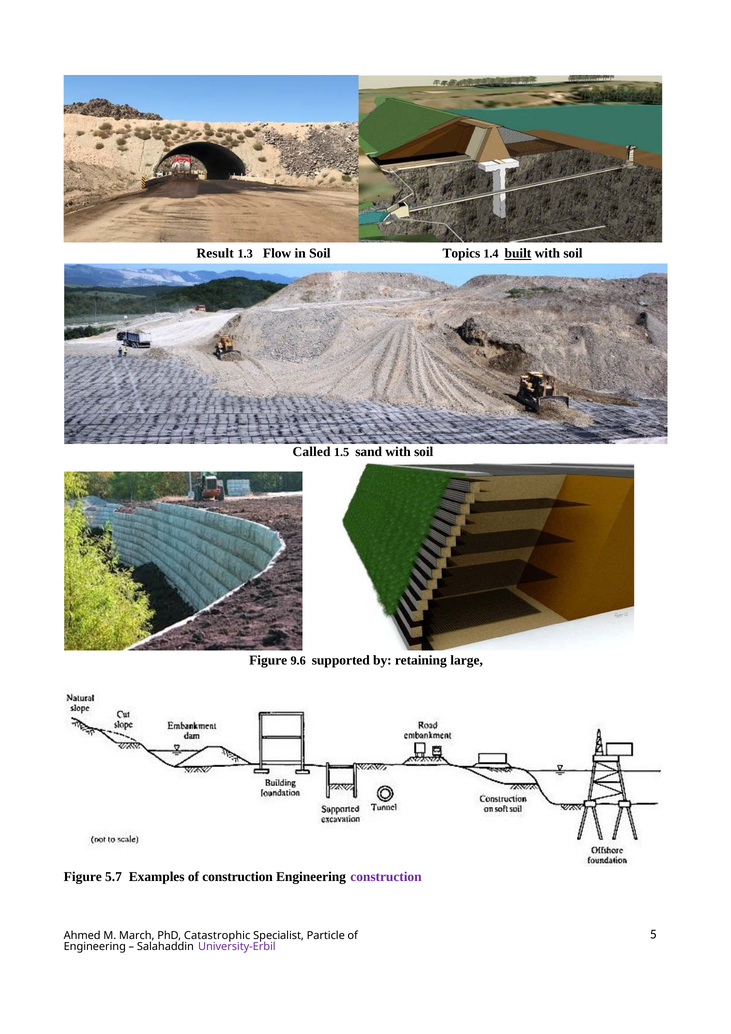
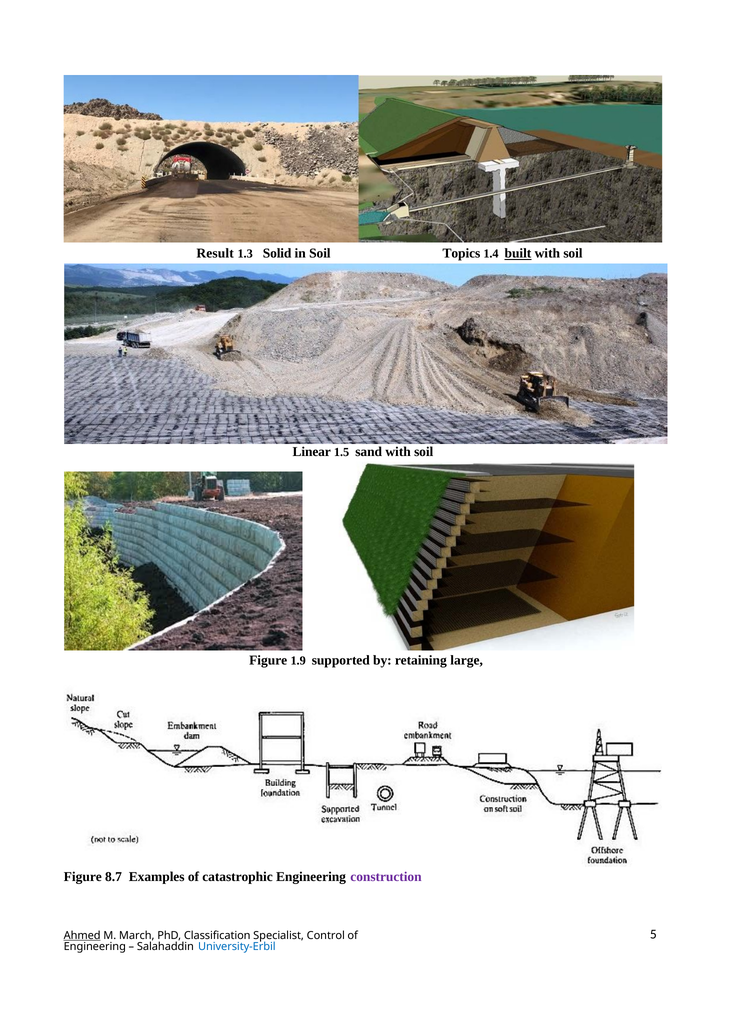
Flow: Flow -> Solid (277, 253)
Called: Called -> Linear (312, 451)
9.6: 9.6 -> 1.9 (298, 660)
5.7: 5.7 -> 8.7 (114, 876)
of construction: construction -> catastrophic (238, 876)
Ahmed underline: none -> present (82, 935)
Catastrophic: Catastrophic -> Classification (217, 935)
Particle: Particle -> Control (326, 935)
University-Erbil colour: purple -> blue (237, 946)
